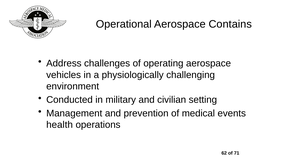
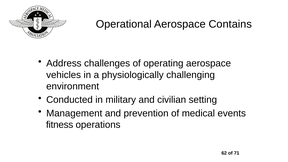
health: health -> fitness (60, 125)
